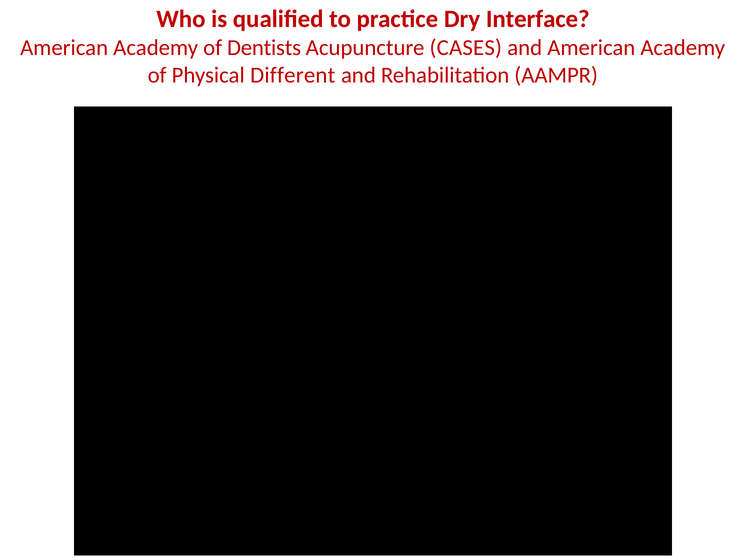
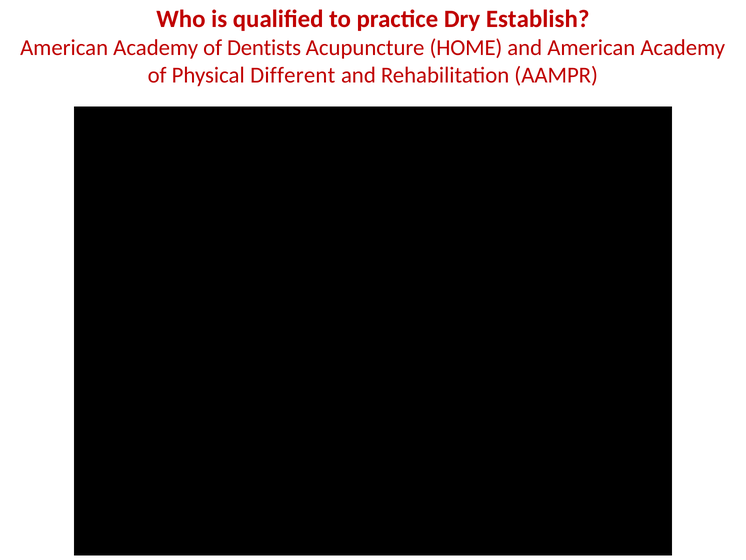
Interface: Interface -> Establish (538, 19)
CASES: CASES -> HOME (466, 48)
